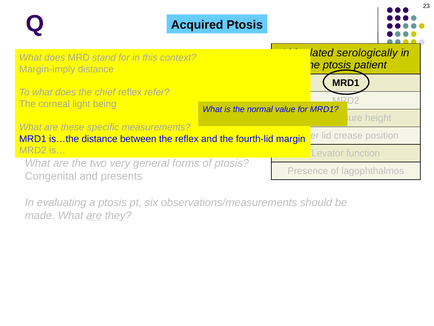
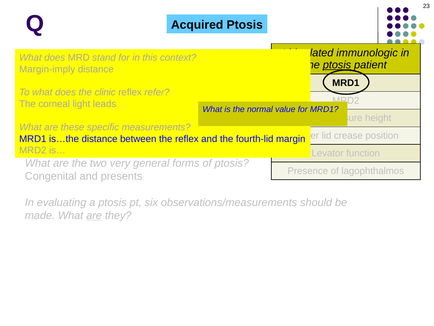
serologically: serologically -> immunologic (367, 53)
ptosis underline: none -> present (337, 65)
chief: chief -> clinic (105, 92)
being: being -> leads (105, 104)
